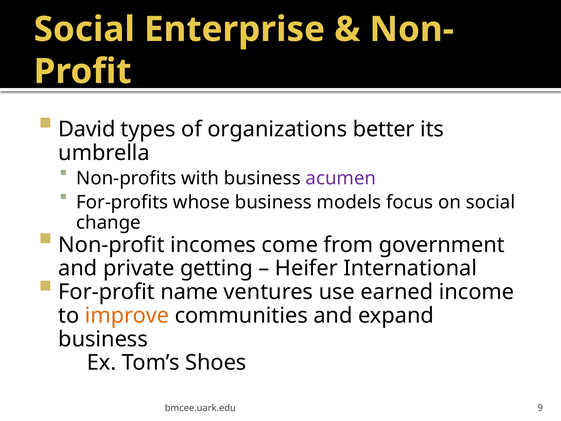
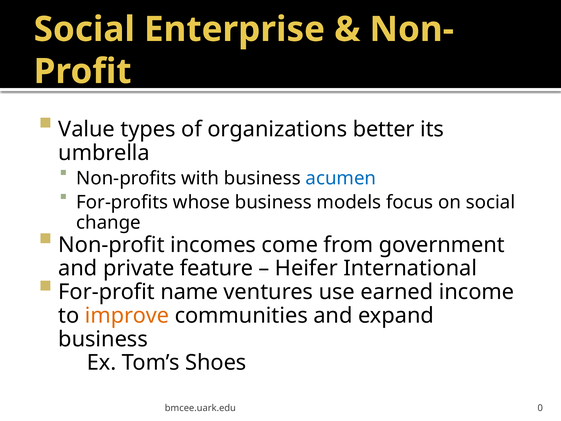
David: David -> Value (87, 129)
acumen colour: purple -> blue (341, 178)
getting: getting -> feature (217, 268)
9: 9 -> 0 (540, 408)
